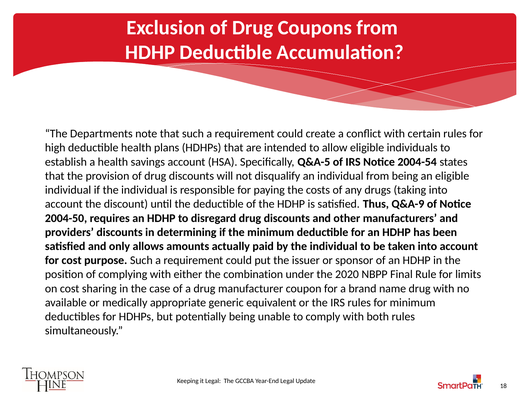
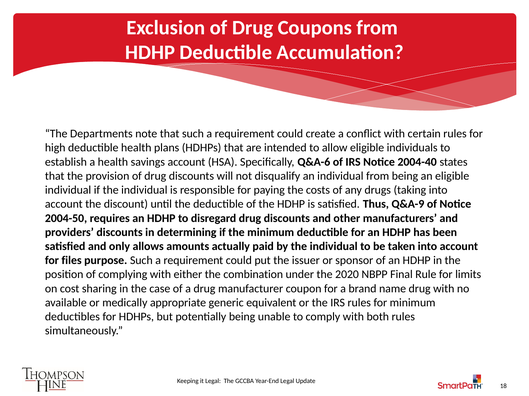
Q&A-5: Q&A-5 -> Q&A-6 (314, 162)
2004-54: 2004-54 -> 2004-40 (417, 162)
for cost: cost -> files (72, 261)
